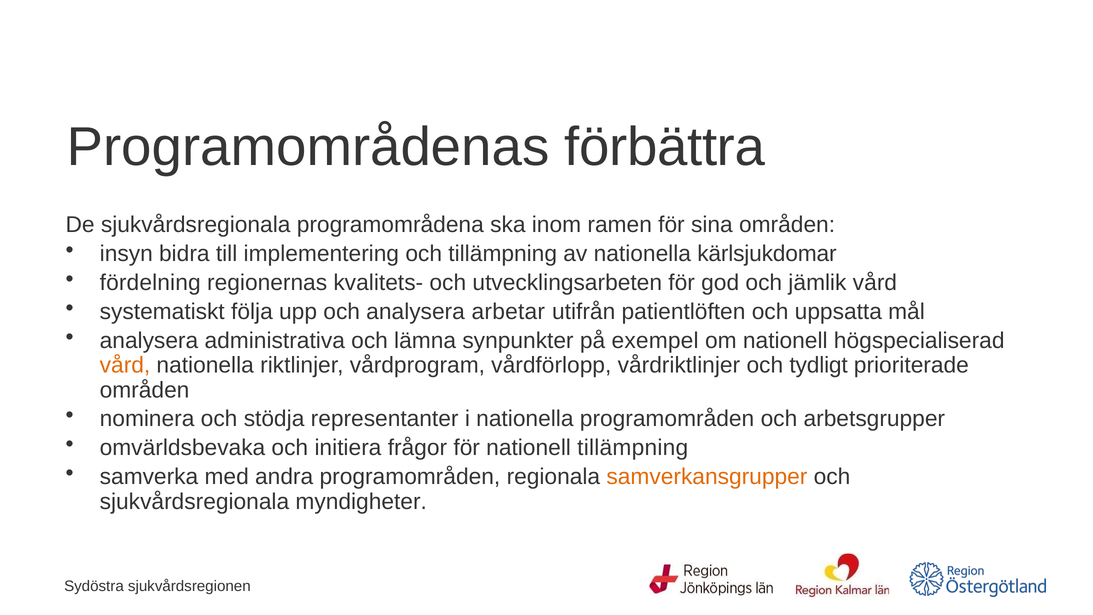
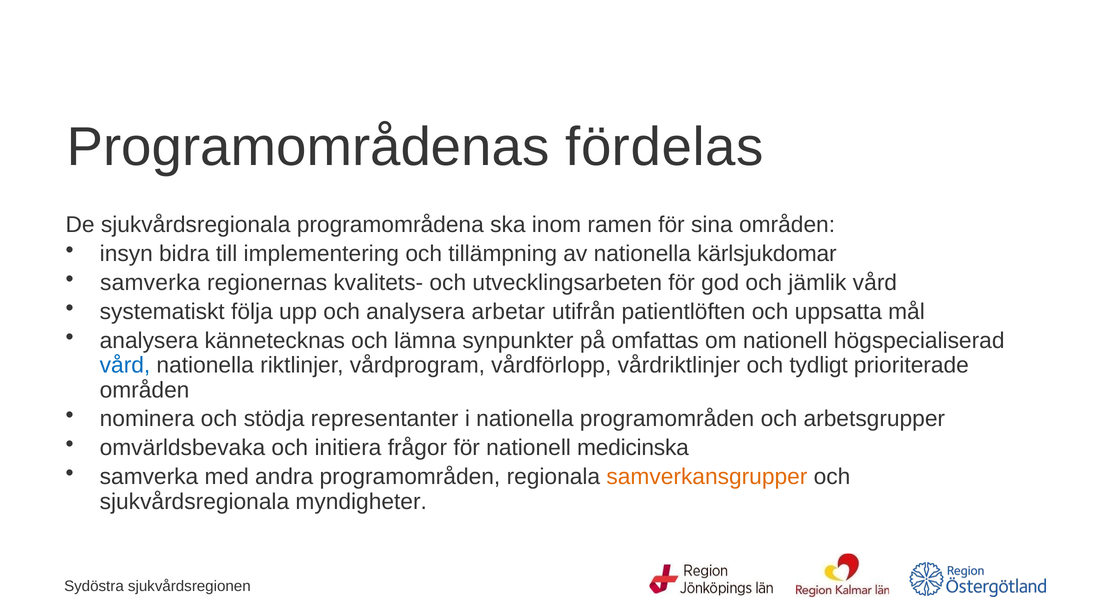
förbättra: förbättra -> fördelas (664, 147)
fördelning: fördelning -> samverka (150, 283)
administrativa: administrativa -> kännetecknas (275, 341)
exempel: exempel -> omfattas (655, 341)
vård colour: orange -> blue (125, 365)
nationell tillämpning: tillämpning -> medicinska (633, 448)
